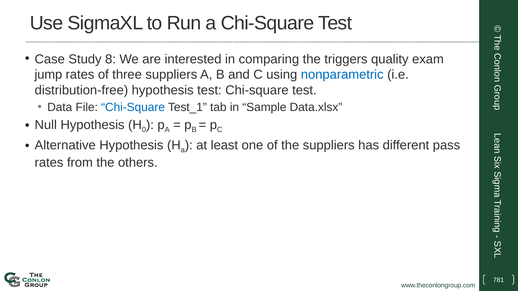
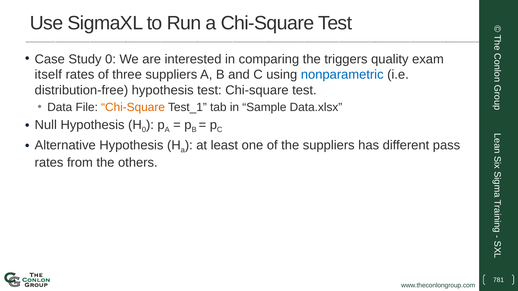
Study 8: 8 -> 0 (111, 59)
jump: jump -> itself (48, 75)
Chi-Square colour: blue -> orange (133, 107)
